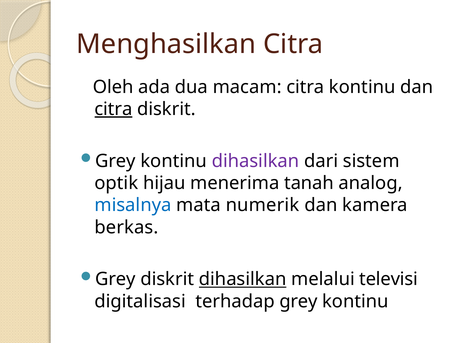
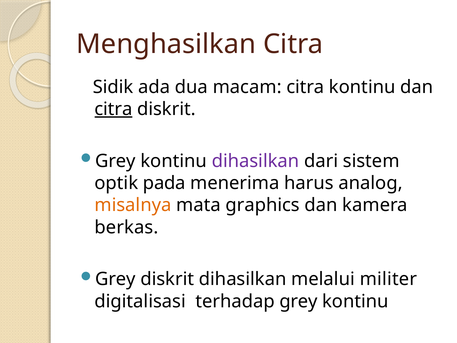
Oleh: Oleh -> Sidik (113, 87)
hijau: hijau -> pada (164, 183)
tanah: tanah -> harus (309, 183)
misalnya colour: blue -> orange (133, 205)
numerik: numerik -> graphics (263, 205)
dihasilkan underline: present -> none (243, 279)
televisi: televisi -> militer (388, 279)
